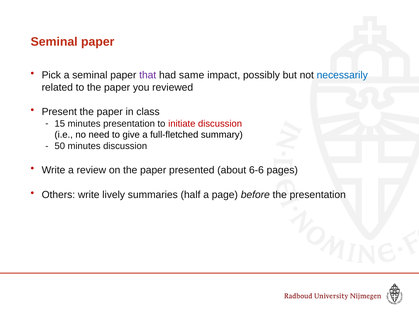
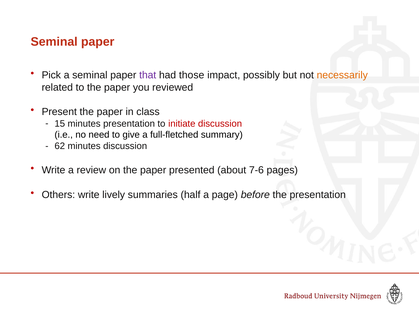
same: same -> those (192, 75)
necessarily colour: blue -> orange (342, 75)
50: 50 -> 62 (60, 146)
6-6: 6-6 -> 7-6 (256, 170)
